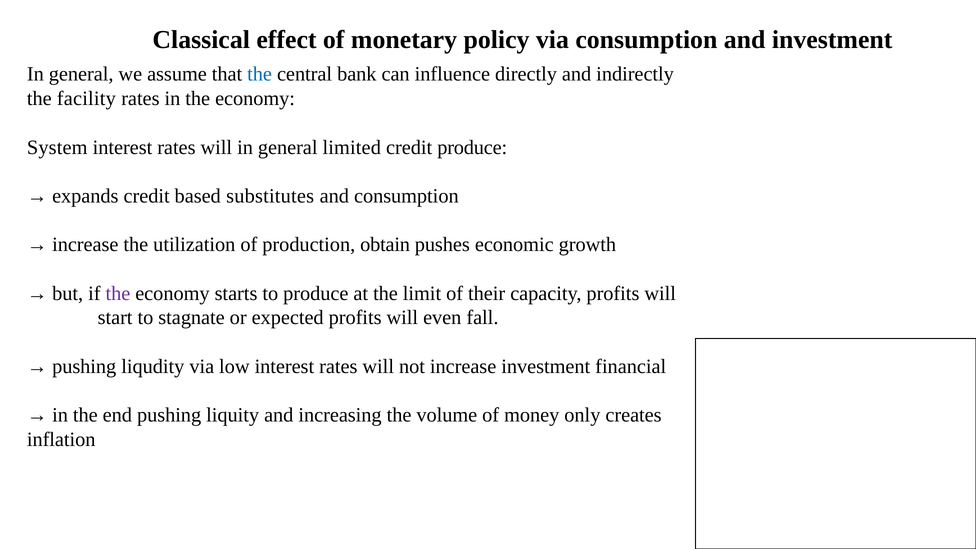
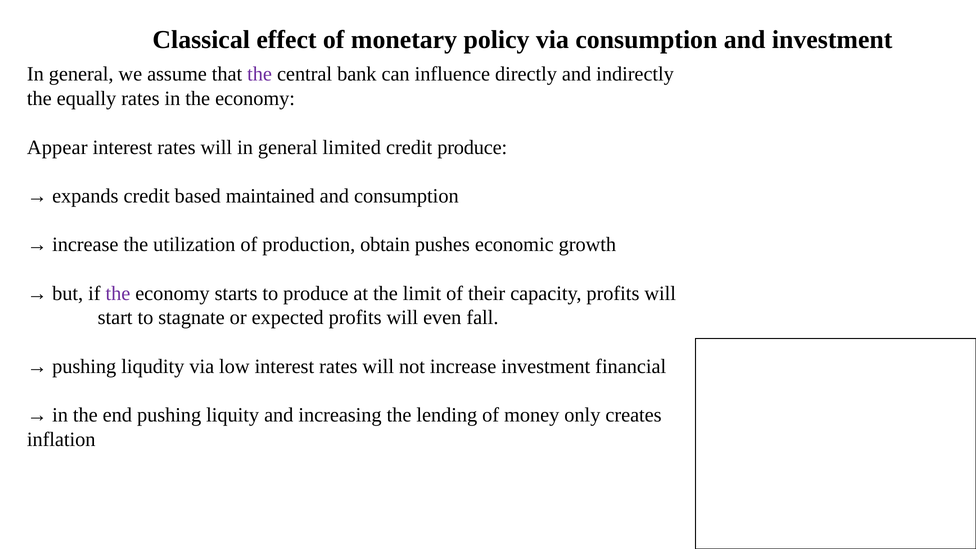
the colour: blue -> purple (260, 74)
facility: facility -> equally (86, 99)
System: System -> Appear (57, 147)
substitutes: substitutes -> maintained (270, 196)
volume: volume -> lending (447, 415)
